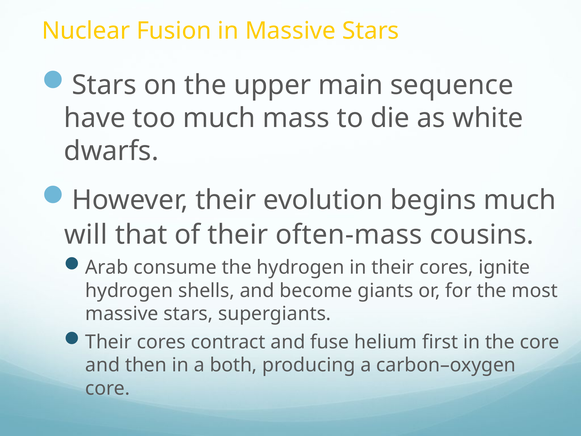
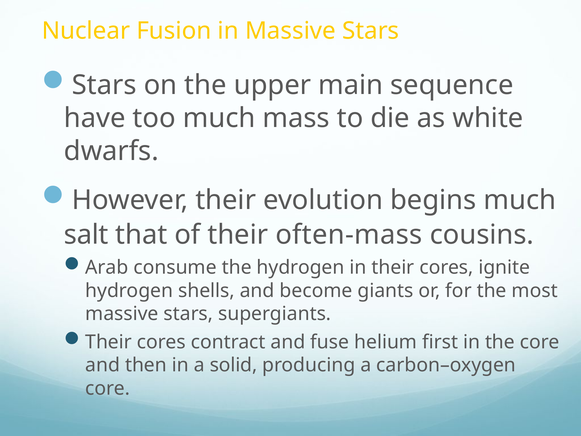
will: will -> salt (86, 235)
both: both -> solid (234, 365)
